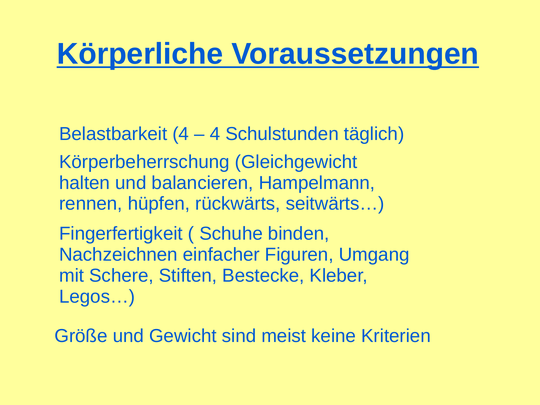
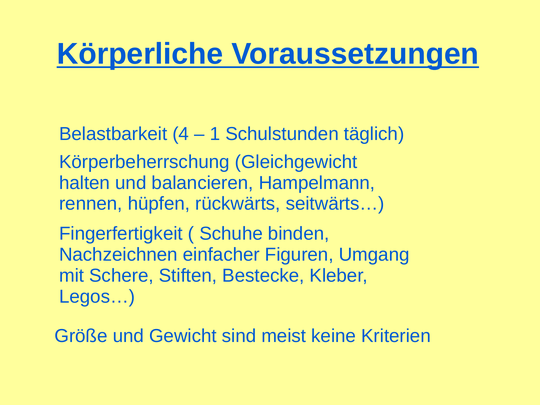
4: 4 -> 1 (215, 134)
